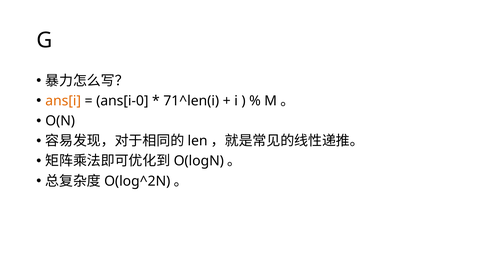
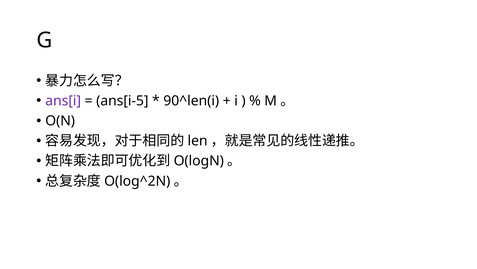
ans[i colour: orange -> purple (63, 101)
ans[i-0: ans[i-0 -> ans[i-5 (122, 101)
71^len(i: 71^len(i -> 90^len(i (191, 101)
